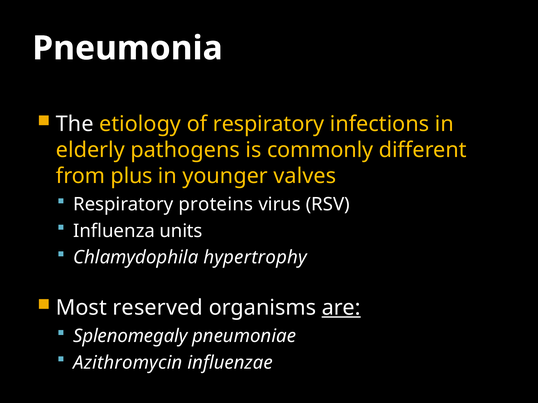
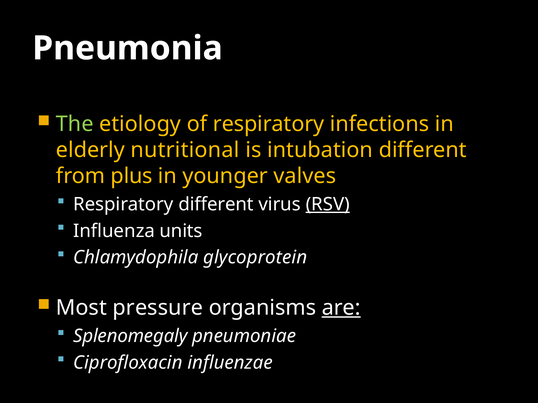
The colour: white -> light green (75, 124)
pathogens: pathogens -> nutritional (185, 150)
commonly: commonly -> intubation (320, 150)
Respiratory proteins: proteins -> different (216, 205)
RSV underline: none -> present (328, 205)
hypertrophy: hypertrophy -> glycoprotein (255, 258)
reserved: reserved -> pressure (158, 308)
Azithromycin: Azithromycin -> Ciprofloxacin (128, 363)
